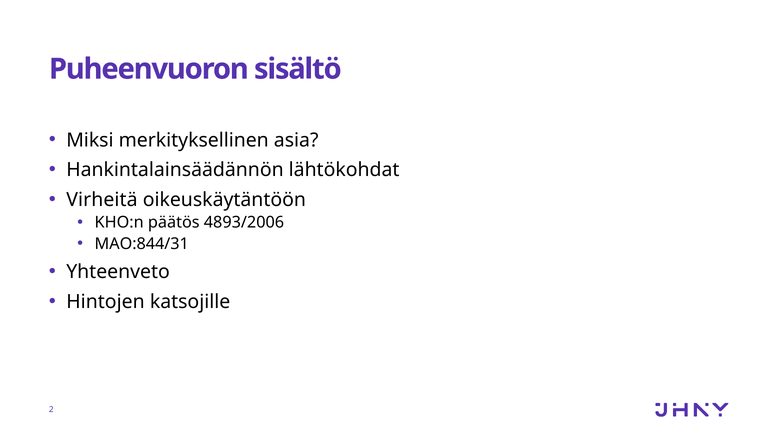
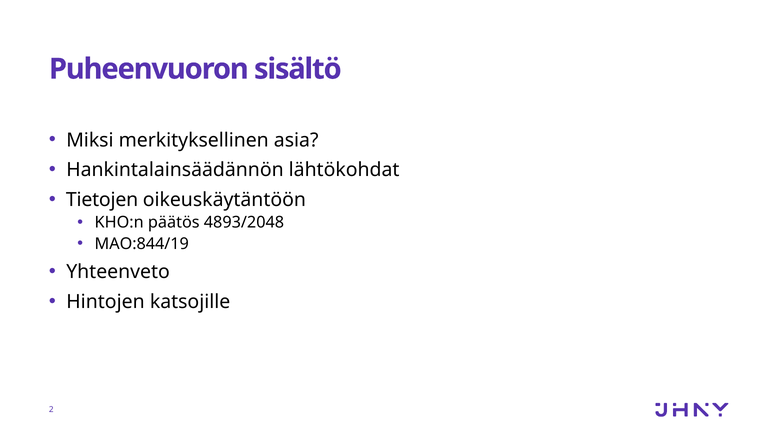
Virheitä: Virheitä -> Tietojen (102, 200)
4893/2006: 4893/2006 -> 4893/2048 (244, 222)
MAO:844/31: MAO:844/31 -> MAO:844/19 (142, 243)
